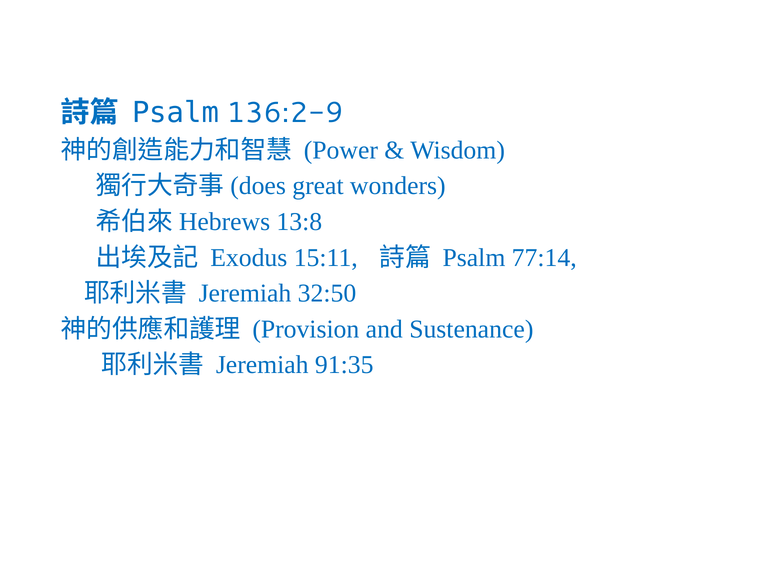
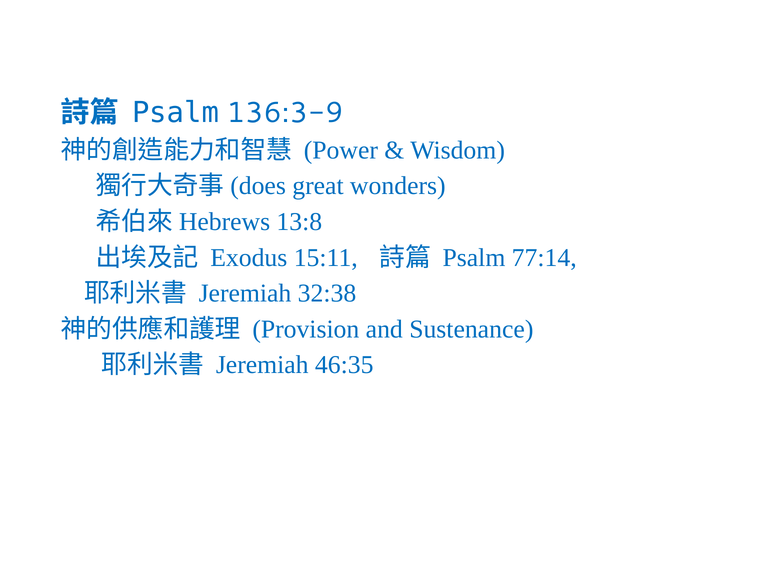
136:2-9: 136:2-9 -> 136:3-9 (285, 113)
32:50: 32:50 -> 32:38 (327, 293)
91:35: 91:35 -> 46:35 (344, 365)
